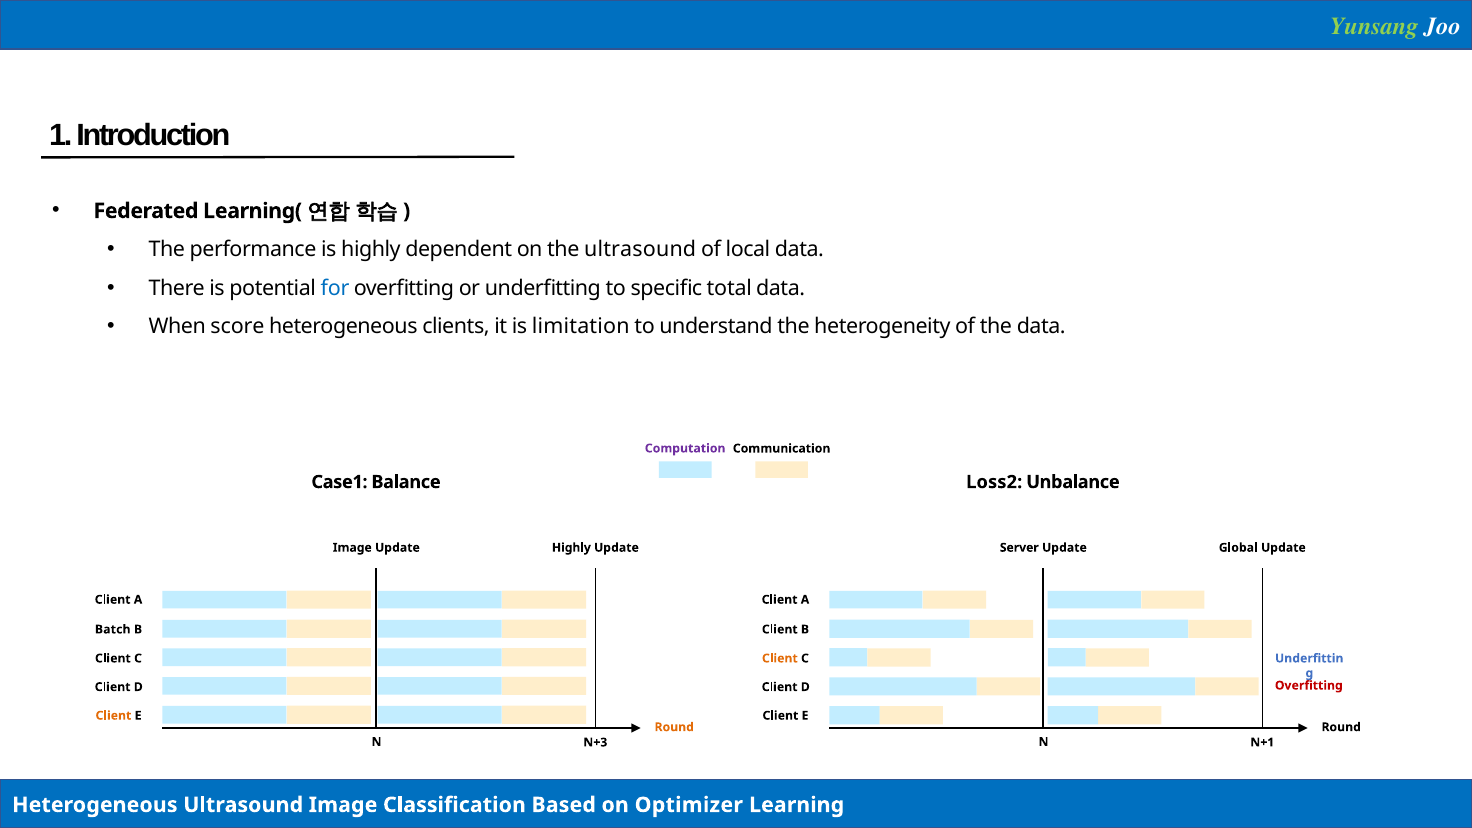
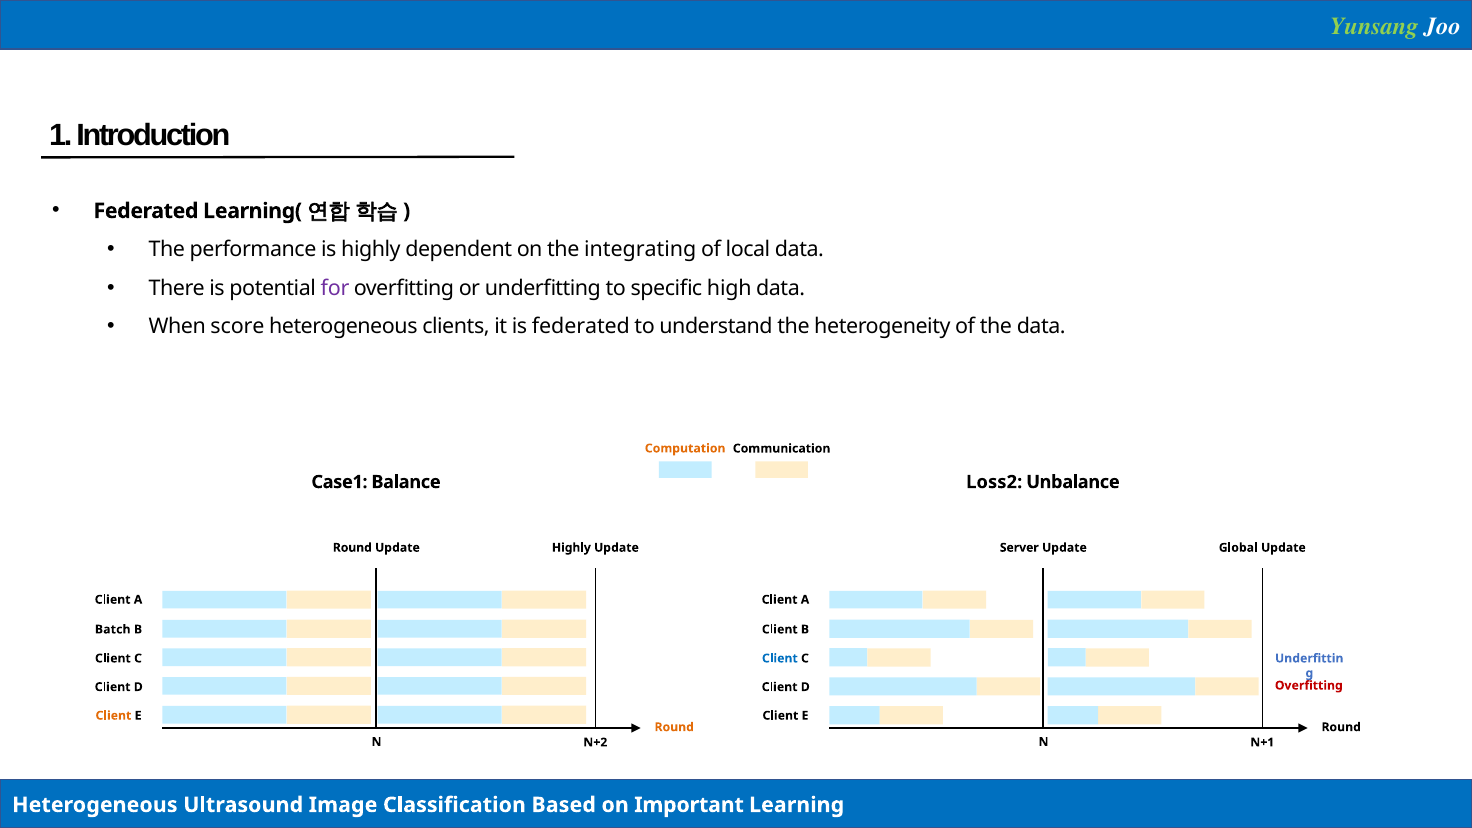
the ultrasound: ultrasound -> integrating (640, 250)
for colour: blue -> purple (335, 288)
total: total -> high (729, 288)
is limitation: limitation -> federated (581, 327)
Computation colour: purple -> orange (685, 448)
Image: Image -> Round (352, 548)
Client colour: orange -> blue (780, 658)
N+3: N+3 -> N+2 (595, 742)
Optimizer: Optimizer -> Important (689, 805)
